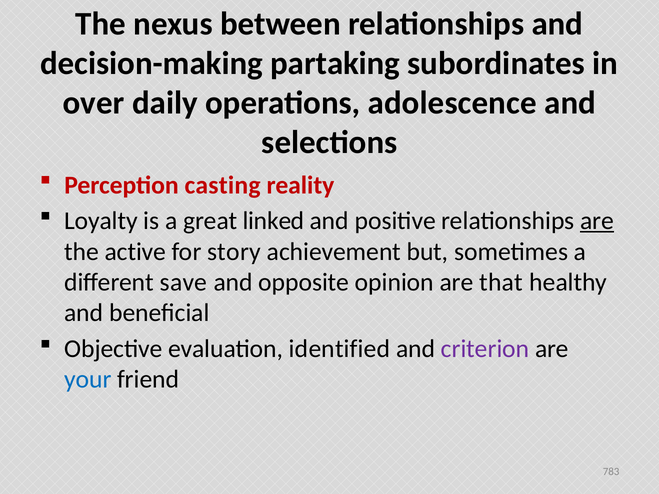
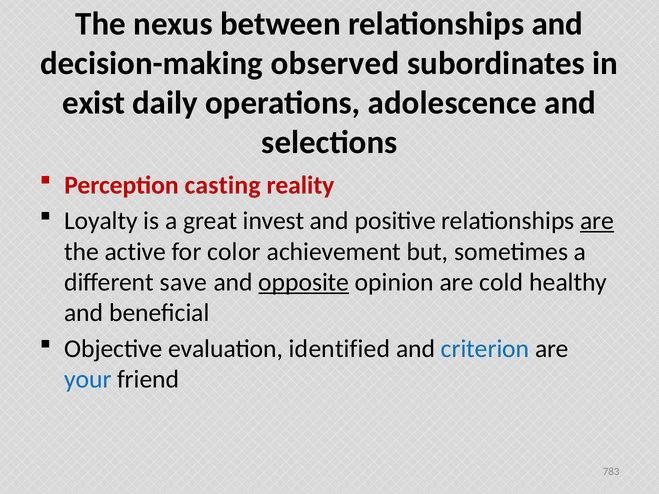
partaking: partaking -> observed (335, 63)
over: over -> exist (94, 103)
linked: linked -> invest (274, 221)
story: story -> color (234, 252)
opposite underline: none -> present (304, 282)
that: that -> cold (501, 282)
criterion colour: purple -> blue (485, 349)
